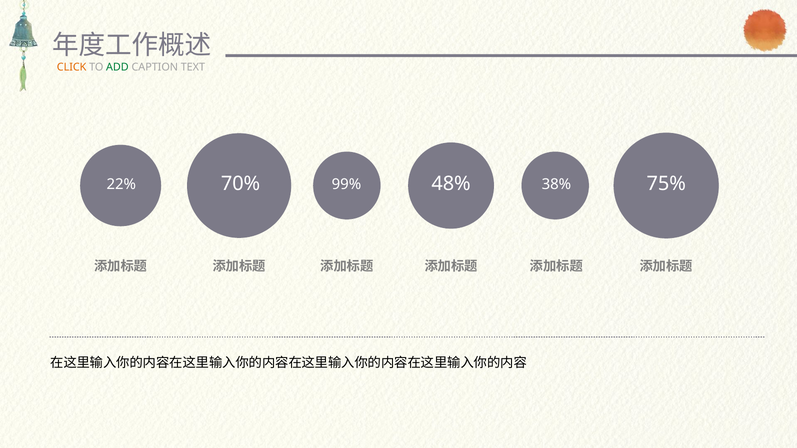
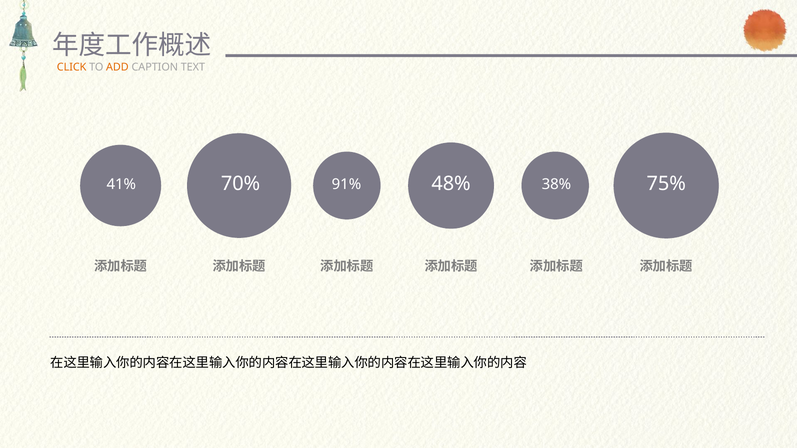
ADD colour: green -> orange (117, 67)
22%: 22% -> 41% (121, 184)
99%: 99% -> 91% (346, 184)
